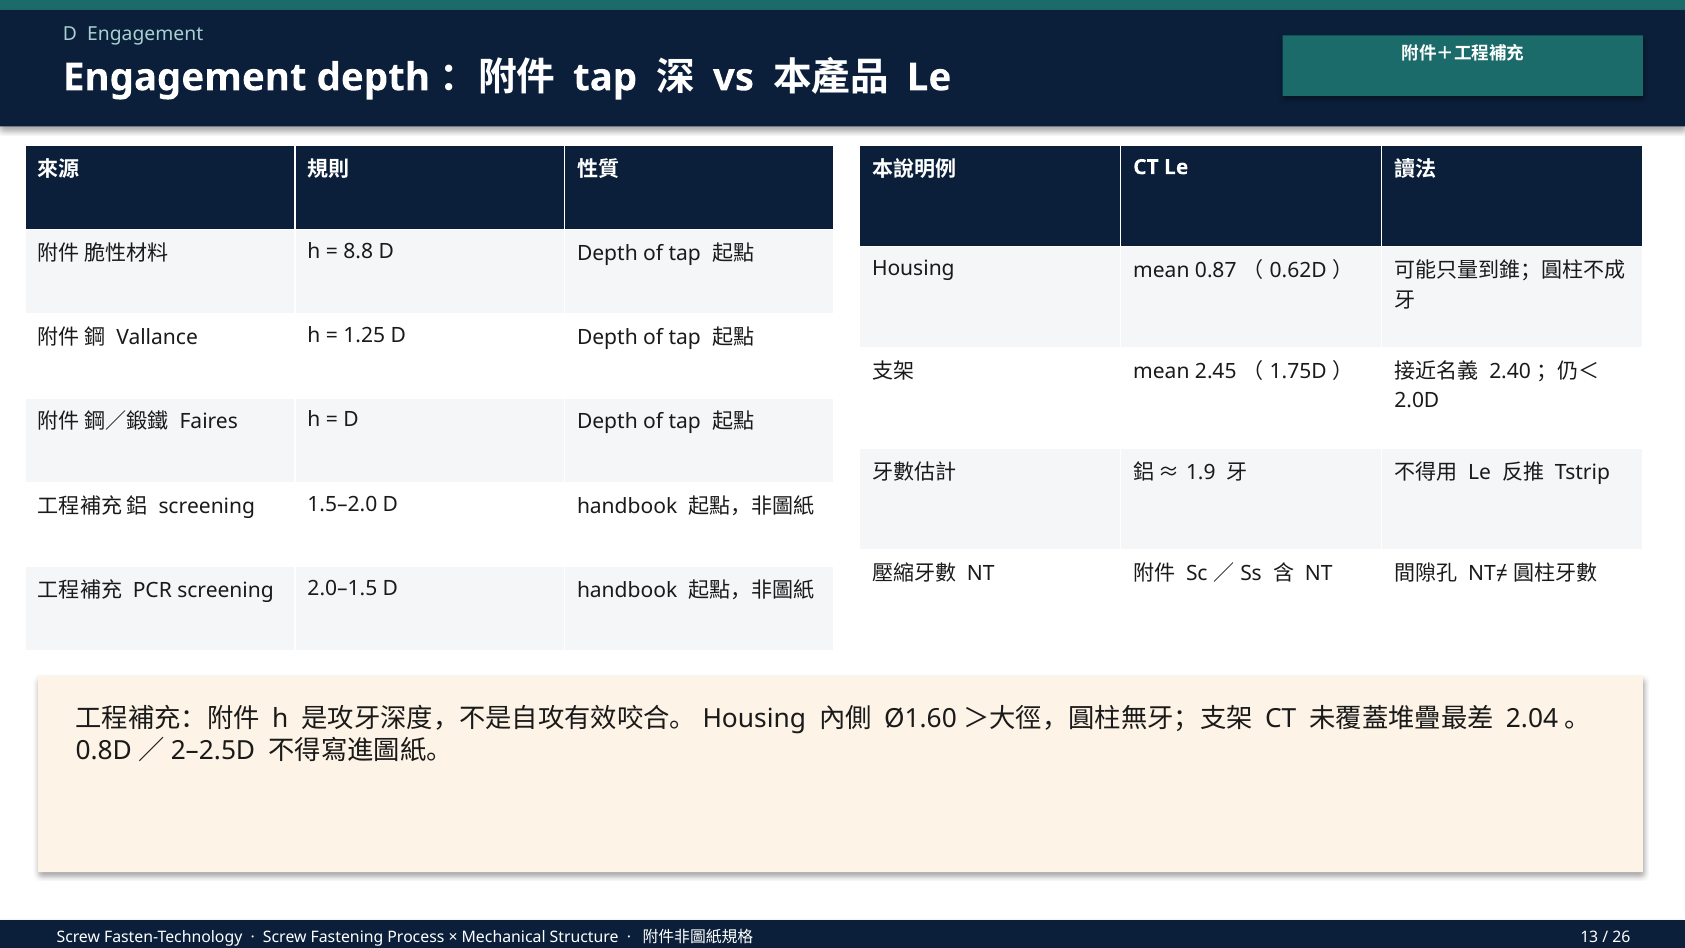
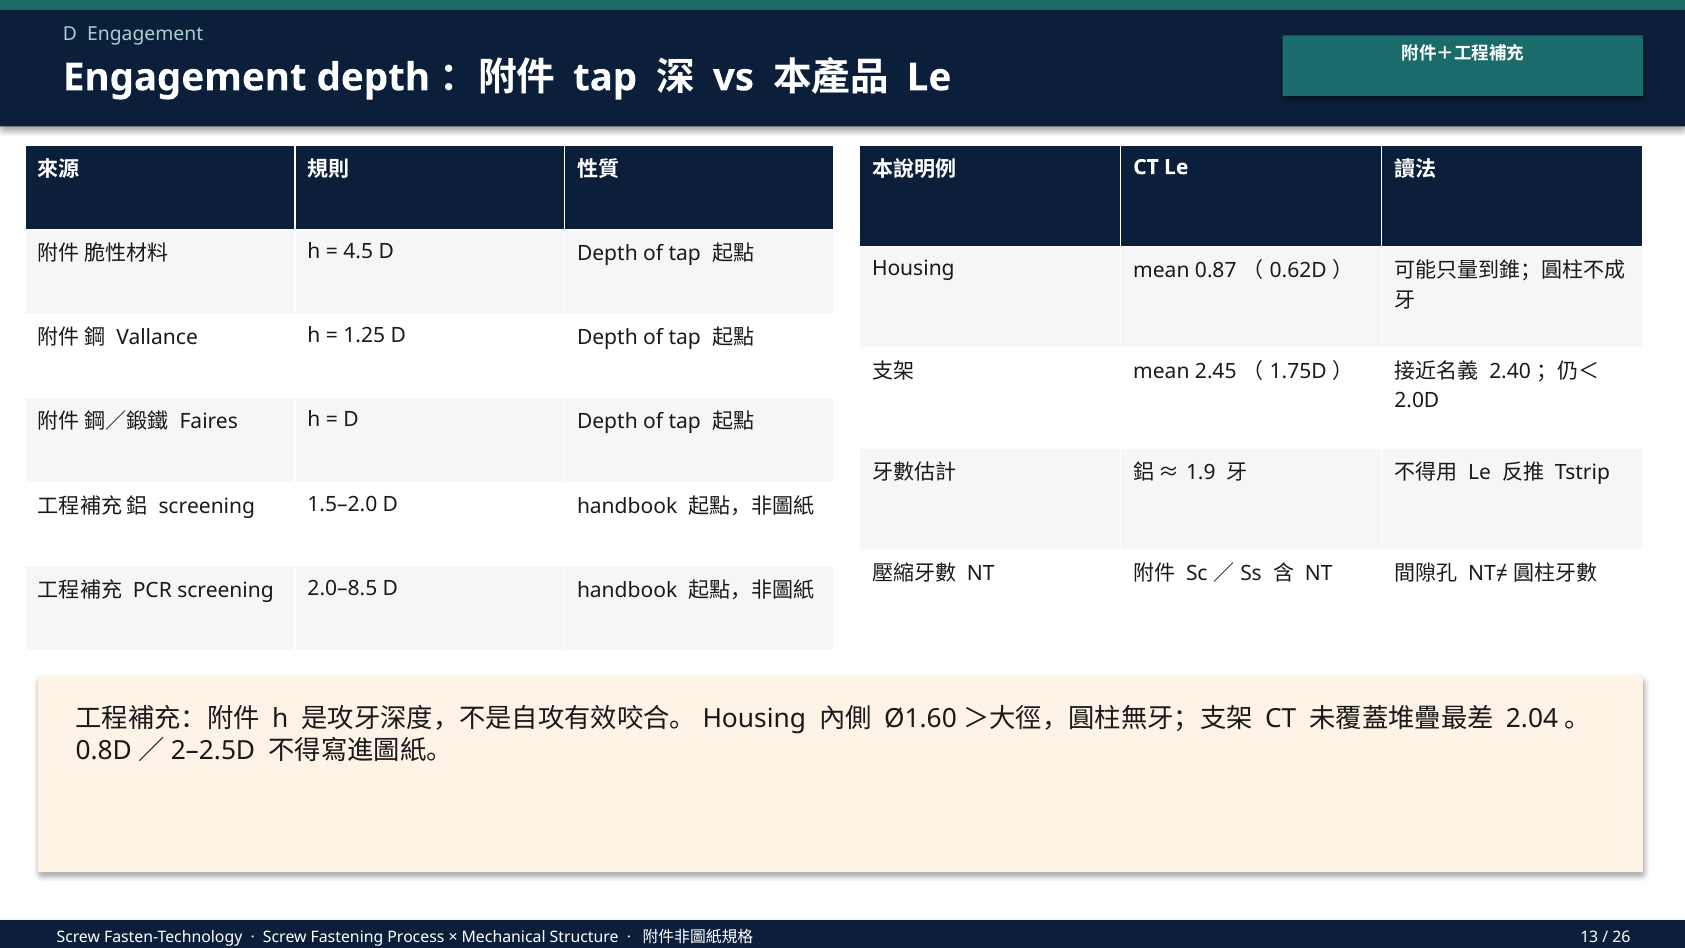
8.8: 8.8 -> 4.5 (358, 251)
2.0–1.5: 2.0–1.5 -> 2.0–8.5 (342, 588)
